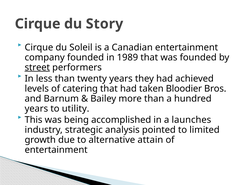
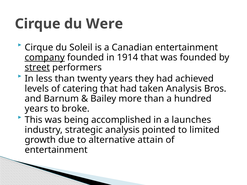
Story: Story -> Were (104, 24)
company underline: none -> present (45, 57)
1989: 1989 -> 1914 (127, 57)
taken Bloodier: Bloodier -> Analysis (184, 89)
utility: utility -> broke (76, 109)
